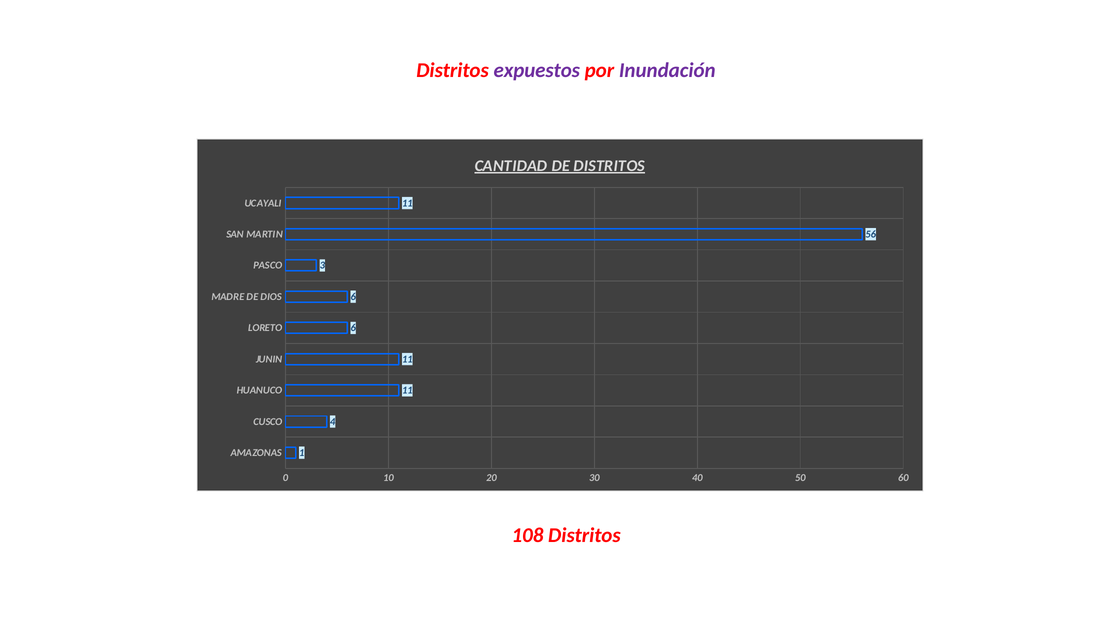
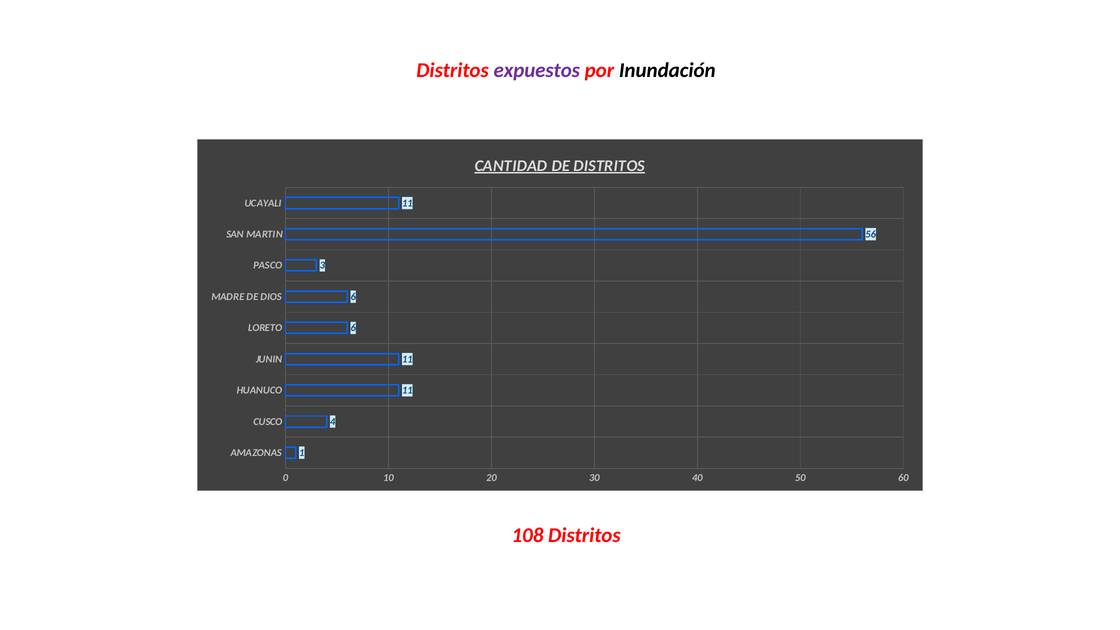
Inundación colour: purple -> black (667, 70)
